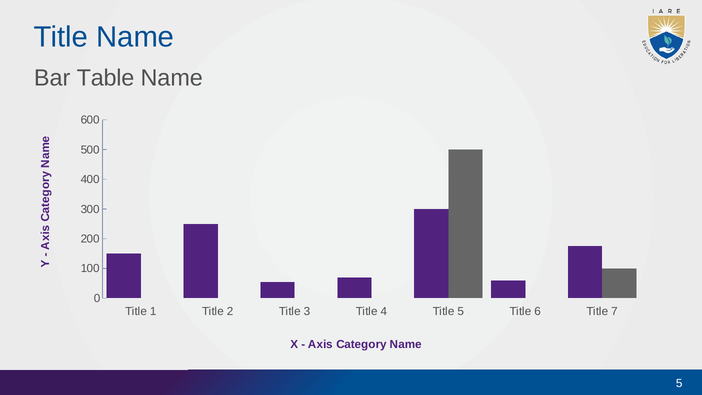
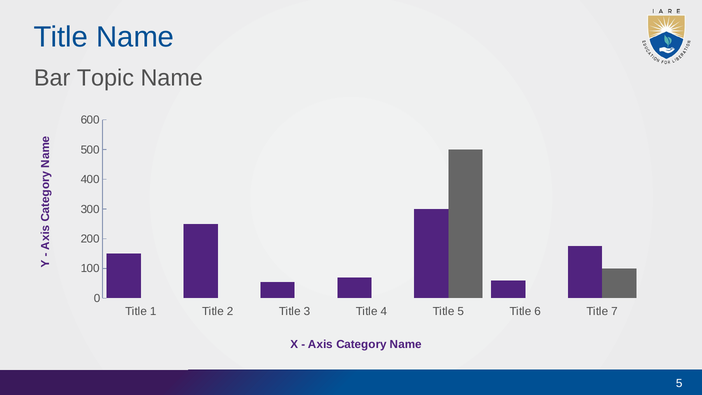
Table: Table -> Topic (105, 78)
